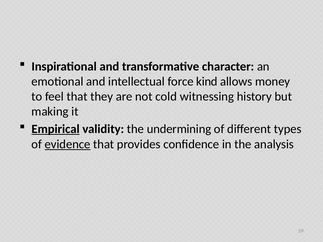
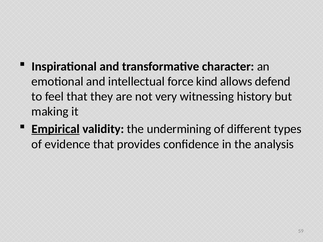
money: money -> defend (273, 82)
cold: cold -> very (166, 97)
evidence underline: present -> none (68, 144)
